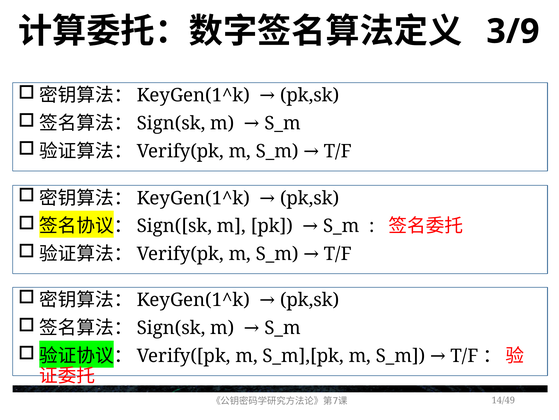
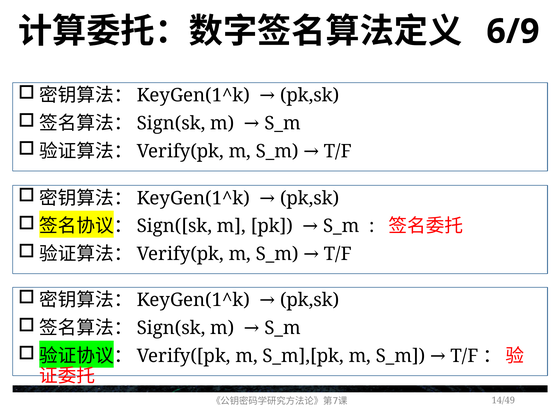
3/9: 3/9 -> 6/9 (513, 31)
